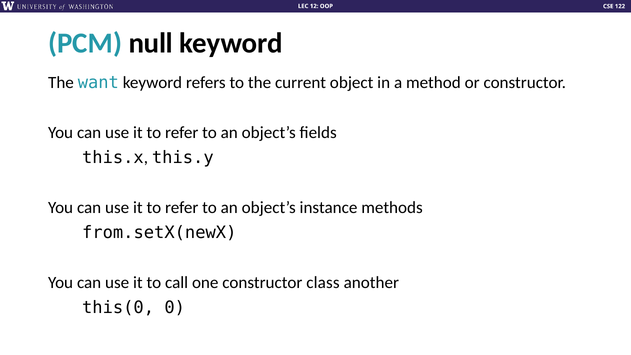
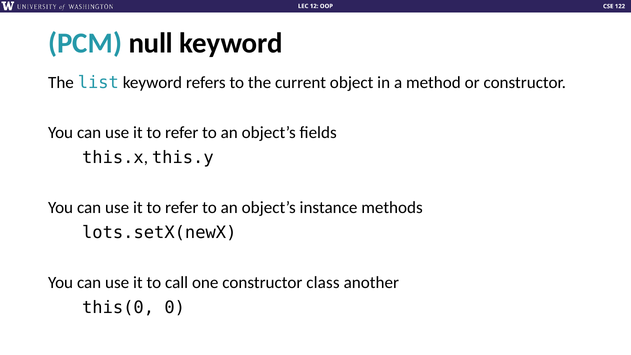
want: want -> list (98, 82)
from.setX(newX: from.setX(newX -> lots.setX(newX (159, 233)
